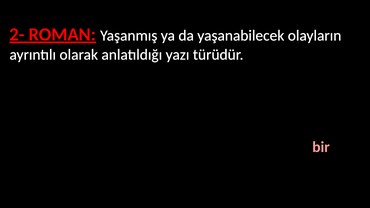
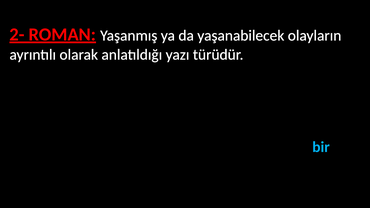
bir colour: pink -> light blue (321, 147)
